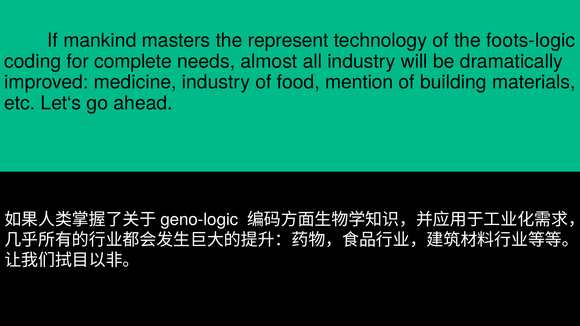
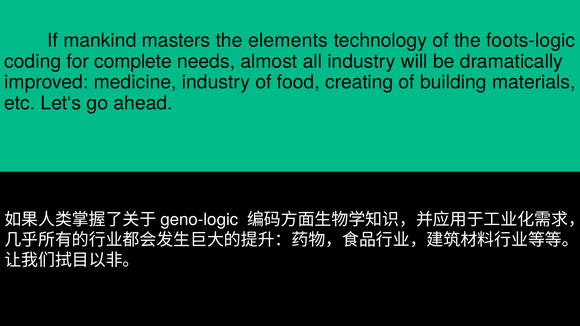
represent: represent -> elements (288, 41)
mention: mention -> creating (359, 82)
